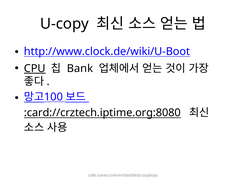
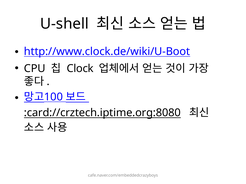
U-copy: U-copy -> U-shell (64, 24)
CPU underline: present -> none (35, 69)
Bank: Bank -> Clock (80, 69)
